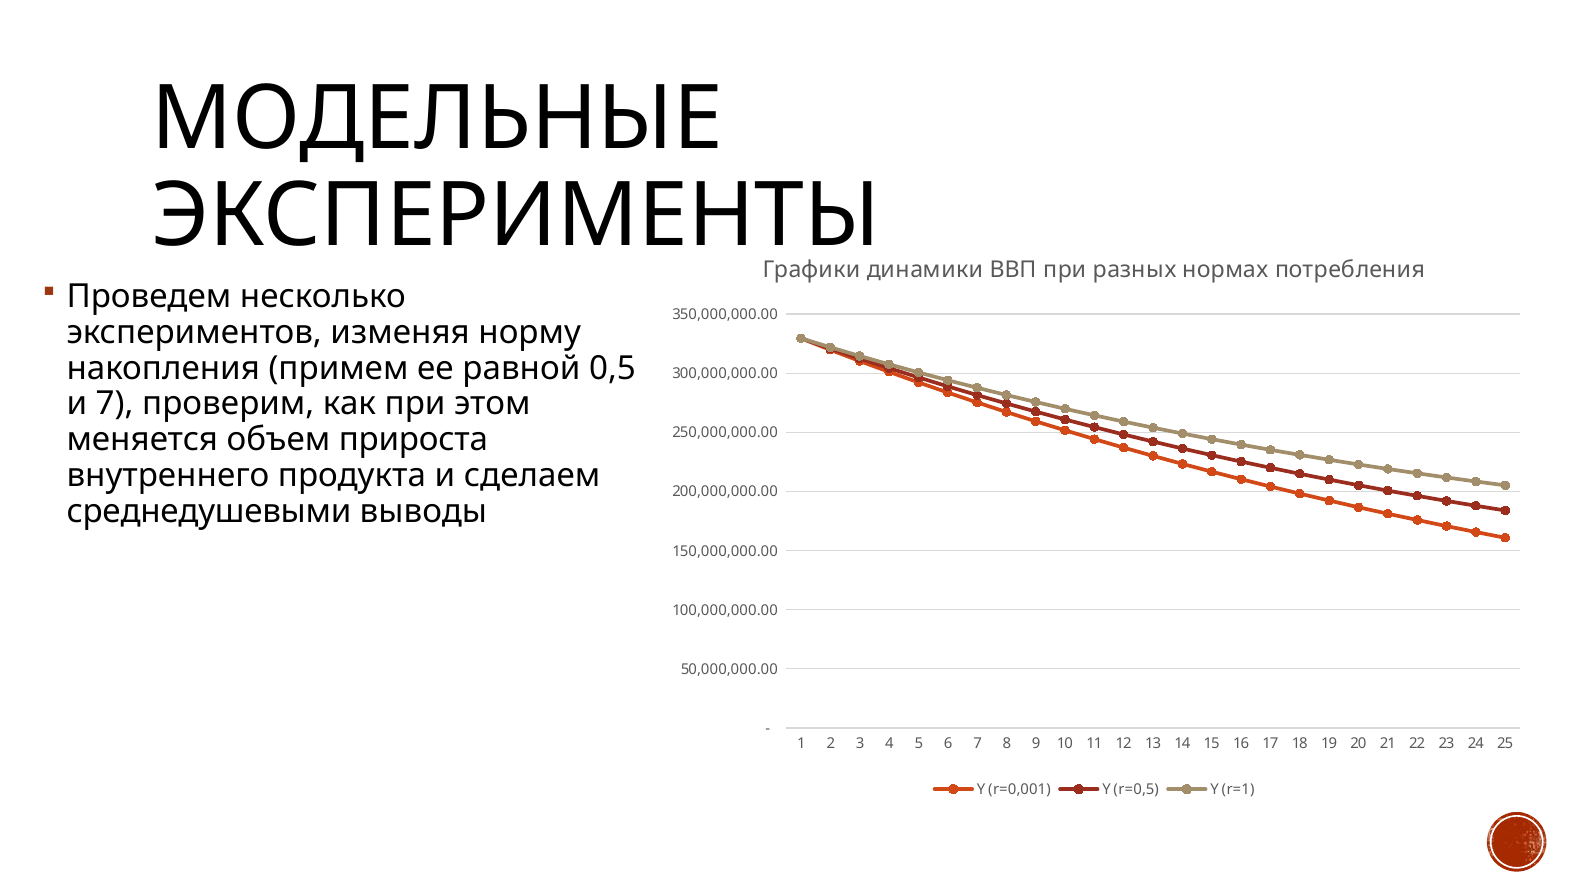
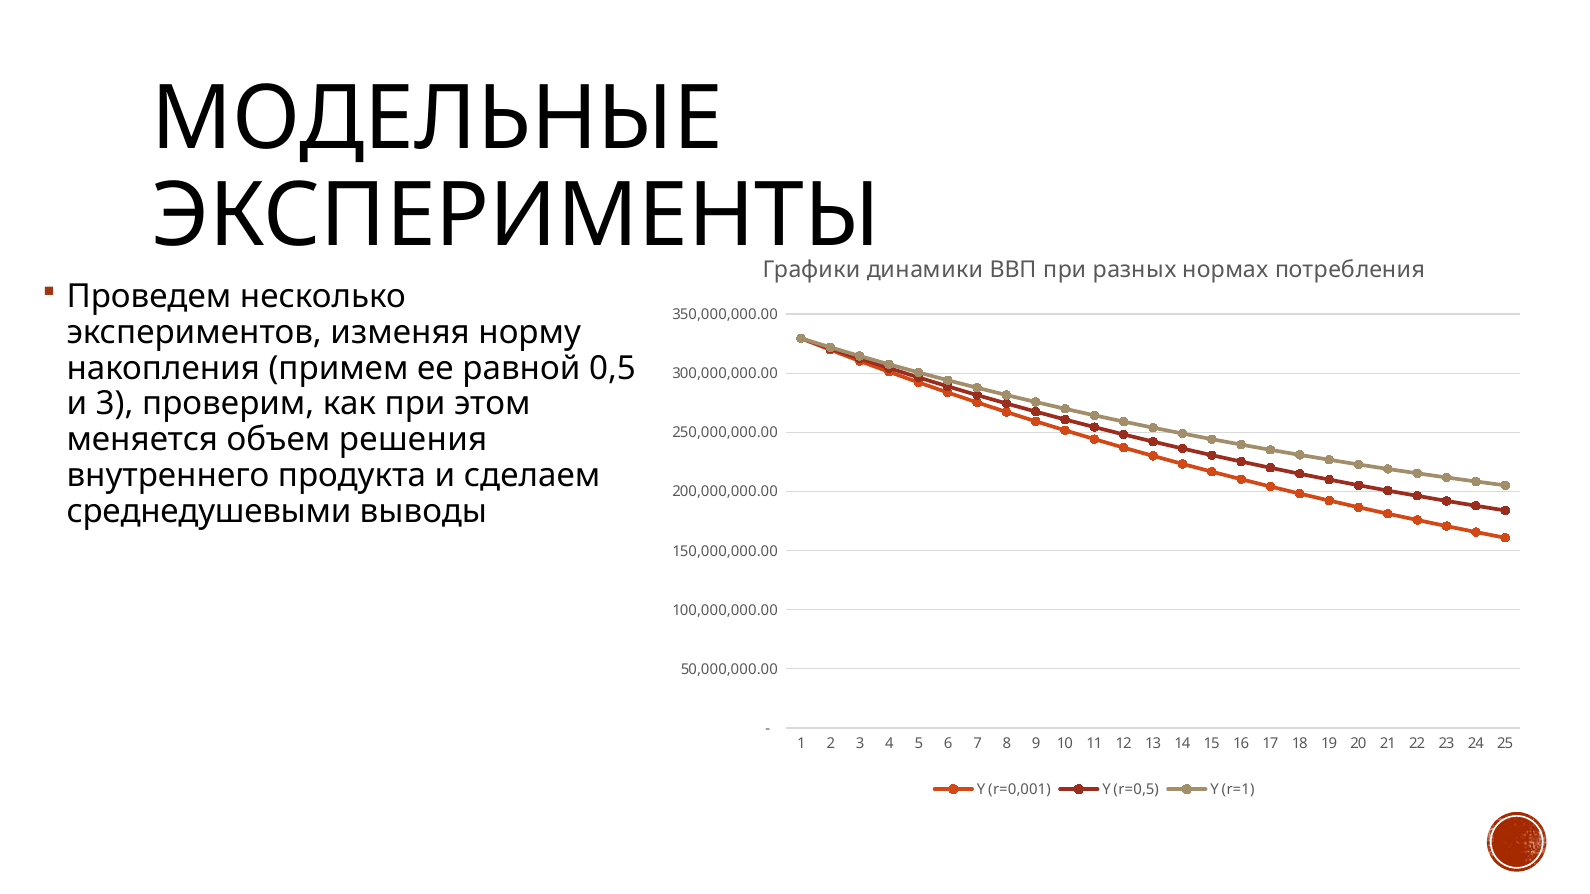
и 7: 7 -> 3 (115, 404)
прироста: прироста -> решения (413, 440)
